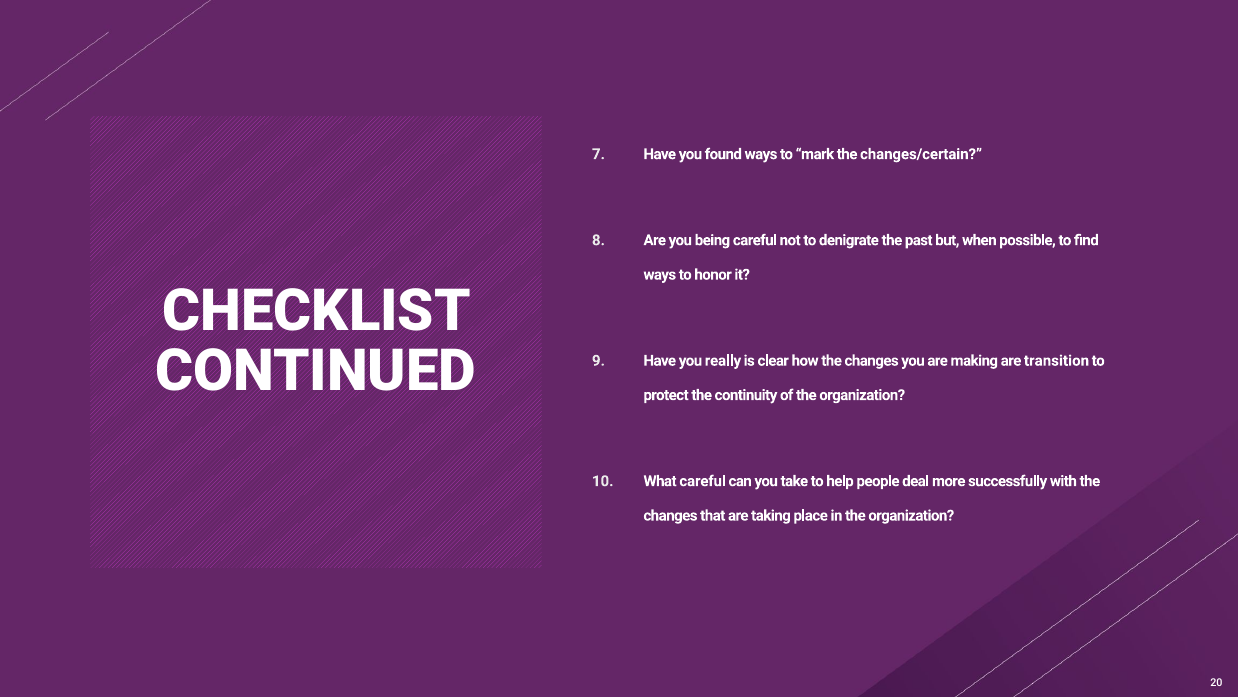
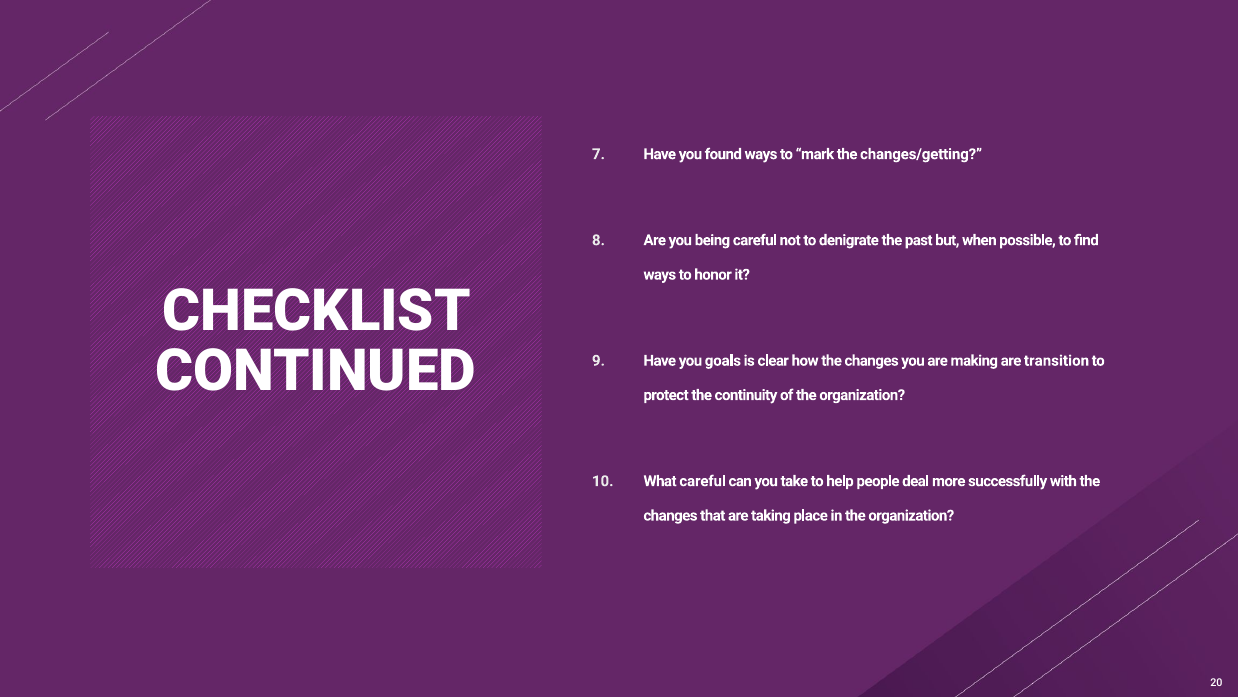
changes/certain: changes/certain -> changes/getting (921, 154)
really: really -> goals (723, 360)
